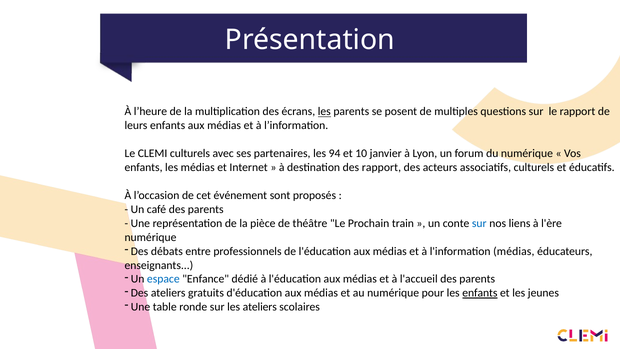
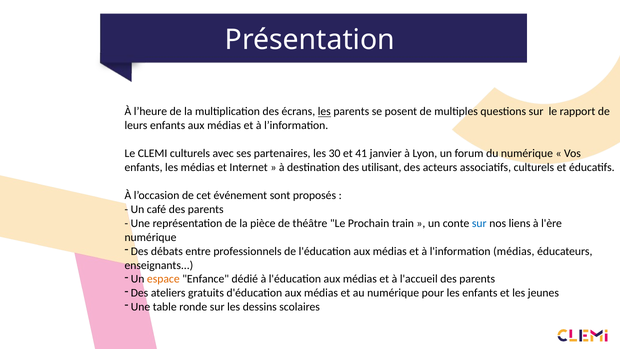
94: 94 -> 30 (335, 153)
10: 10 -> 41 (361, 153)
des rapport: rapport -> utilisant (382, 167)
espace colour: blue -> orange (163, 279)
enfants underline: present -> none (480, 293)
les ateliers: ateliers -> dessins (260, 307)
